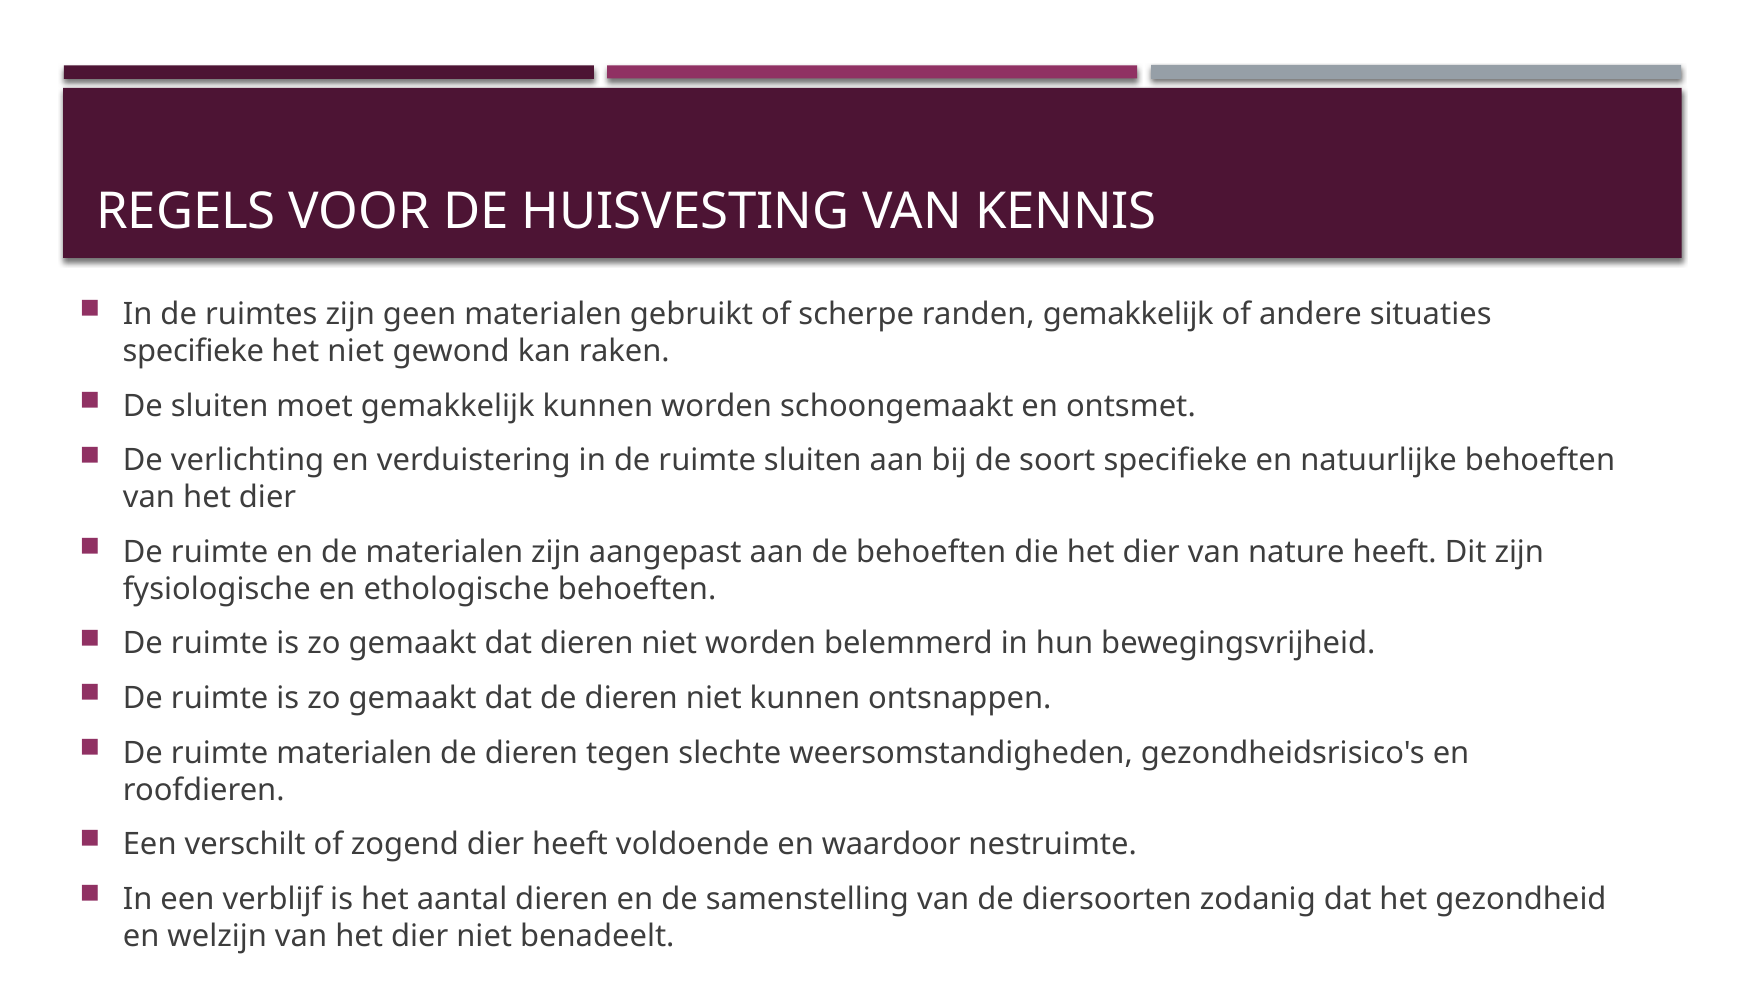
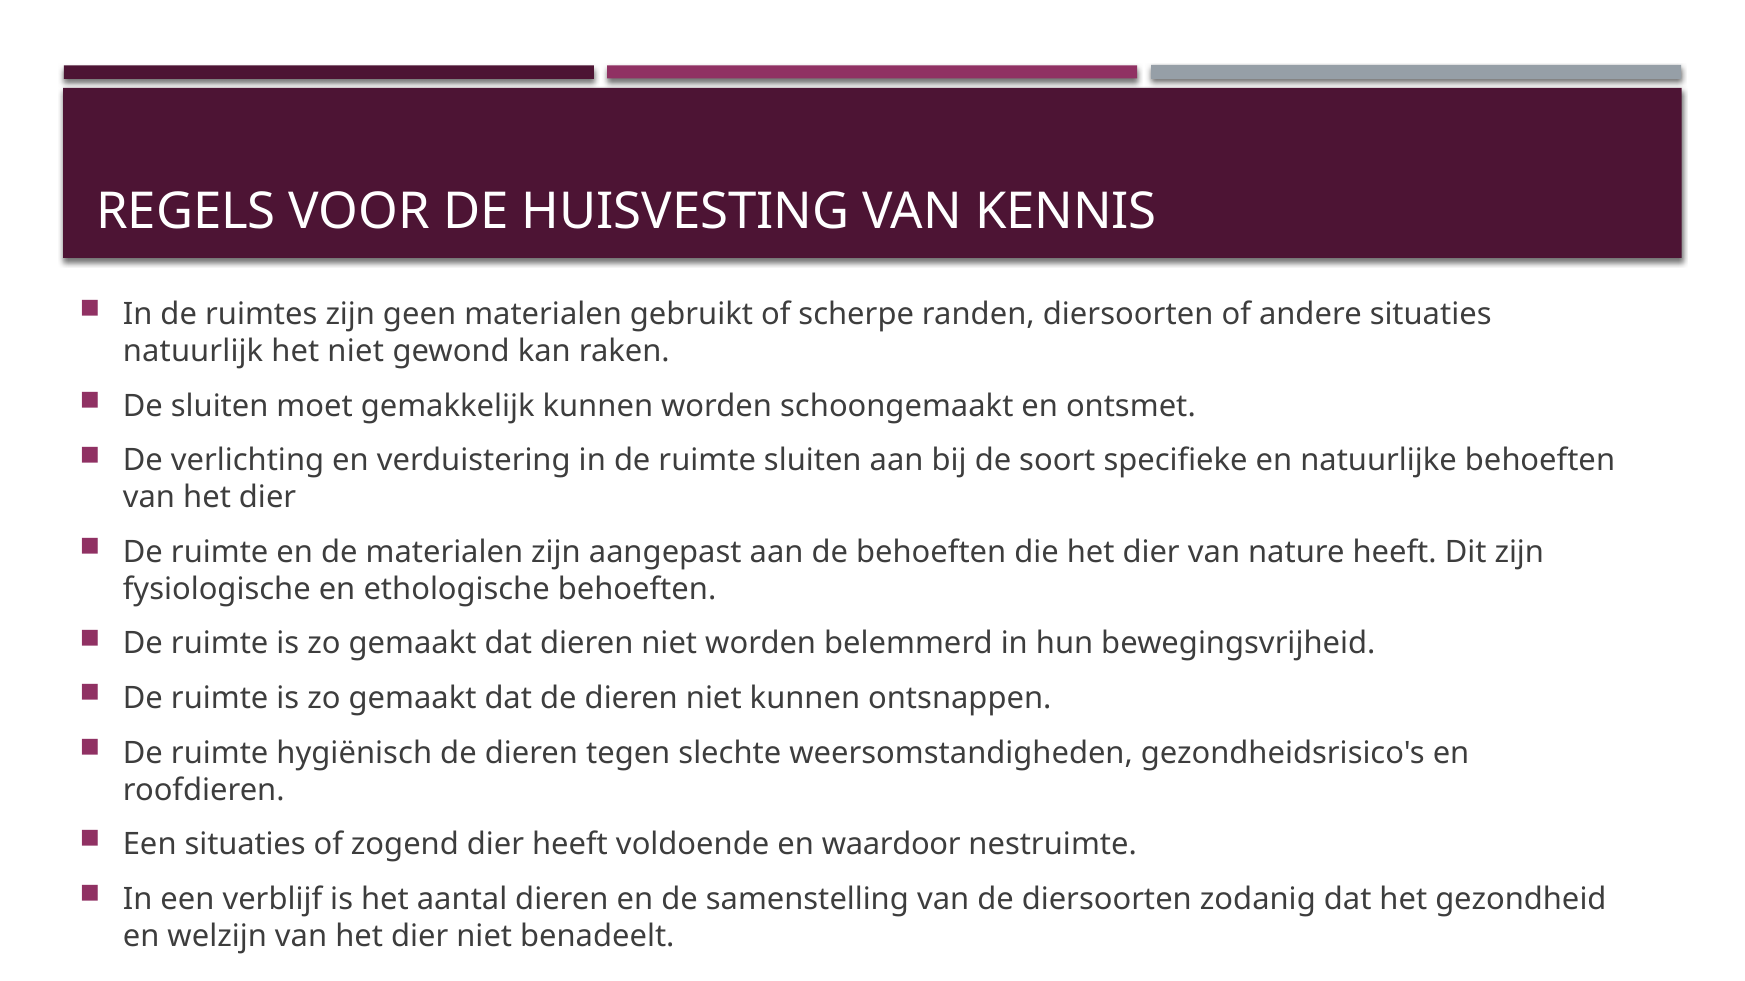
randen gemakkelijk: gemakkelijk -> diersoorten (1128, 315)
specifieke: specifieke -> natuurlijk (193, 352)
ruimte materialen: materialen -> hygiënisch (354, 753)
Een verschilt: verschilt -> situaties (245, 845)
